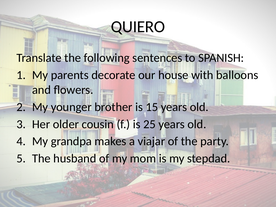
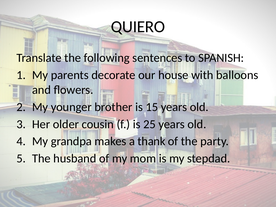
viajar: viajar -> thank (151, 141)
